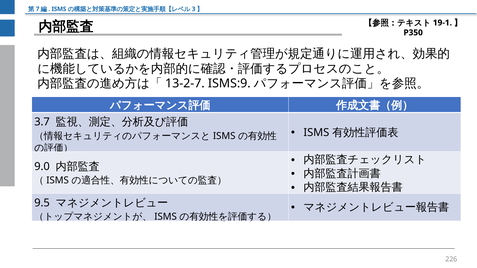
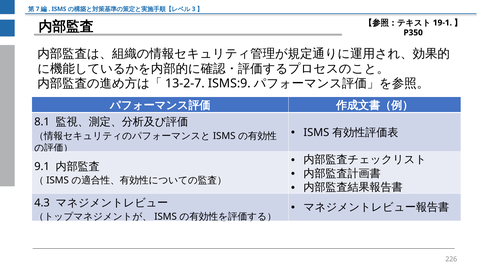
3.7: 3.7 -> 8.1 (42, 122)
9.0: 9.0 -> 9.1 (42, 167)
9.5: 9.5 -> 4.3 (42, 203)
